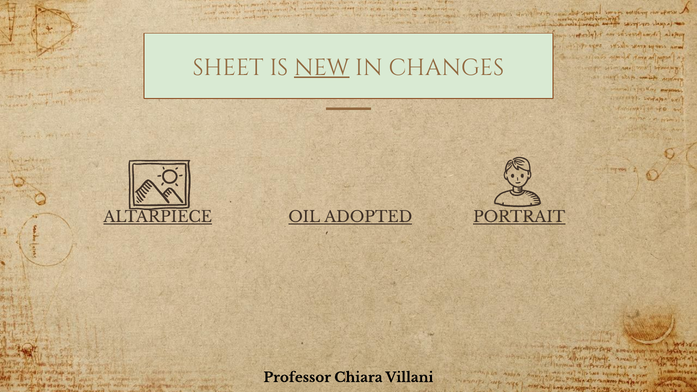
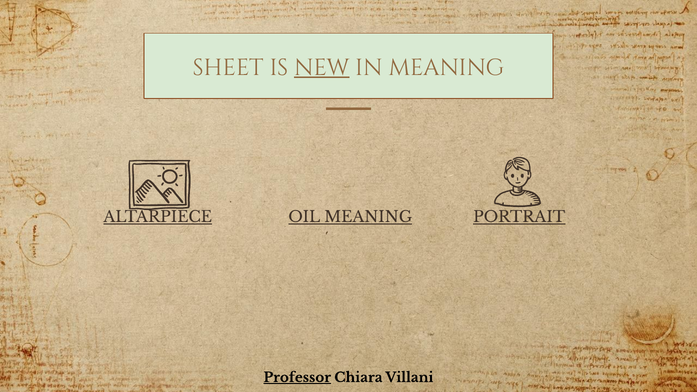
IN CHANGES: CHANGES -> MEANING (447, 67)
OIL ADOPTED: ADOPTED -> MEANING (368, 217)
Professor underline: none -> present (297, 378)
